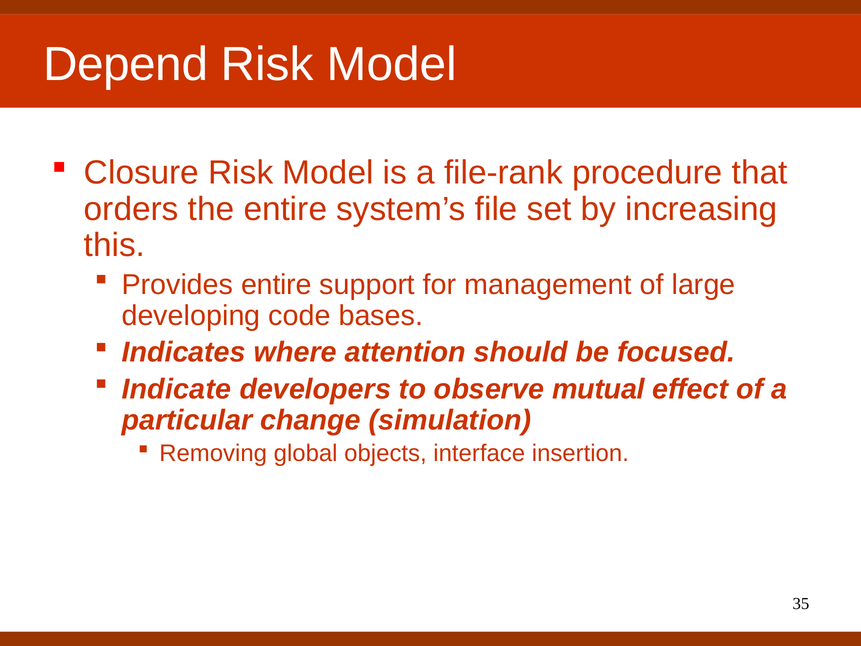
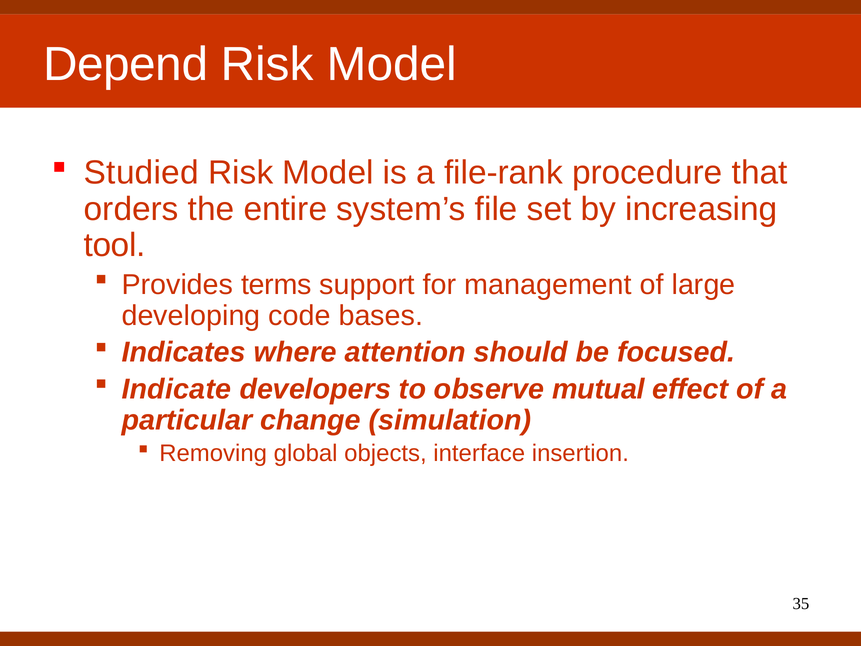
Closure: Closure -> Studied (141, 173)
this: this -> tool (115, 245)
Provides entire: entire -> terms (276, 285)
